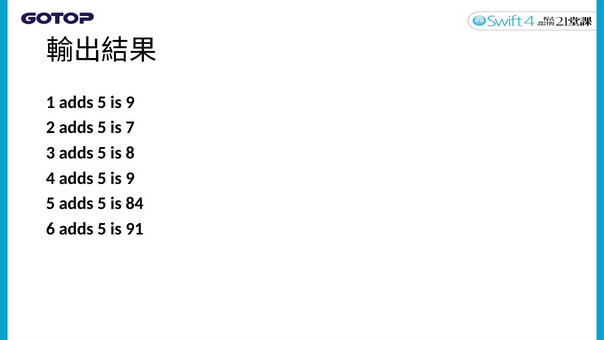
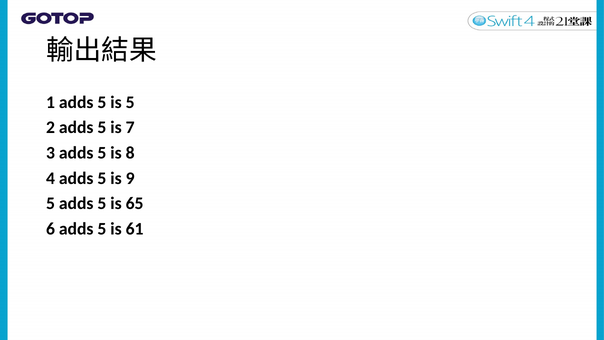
9: 9 -> 5 (130, 102)
84: 84 -> 65 (135, 203)
91: 91 -> 61 (135, 229)
